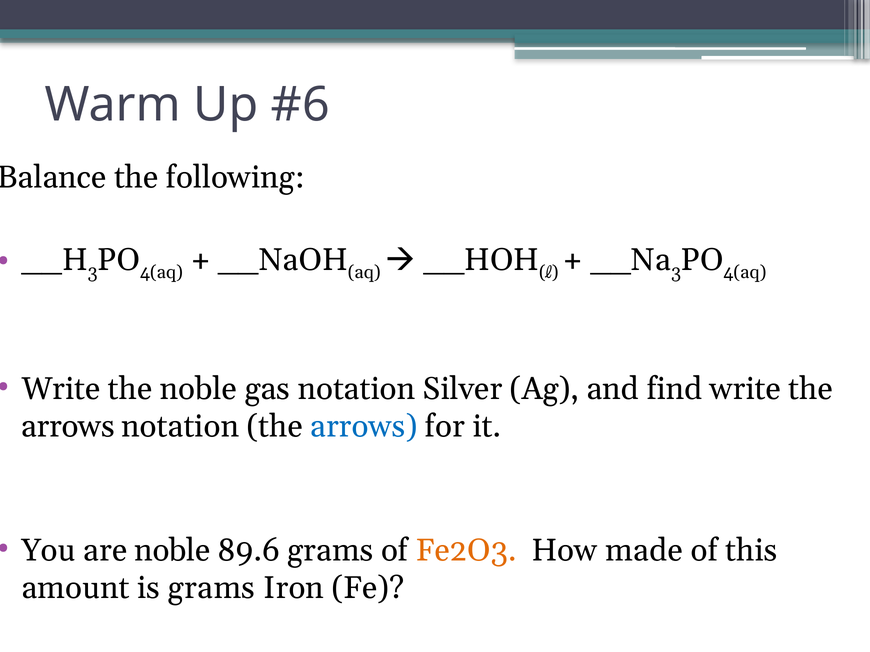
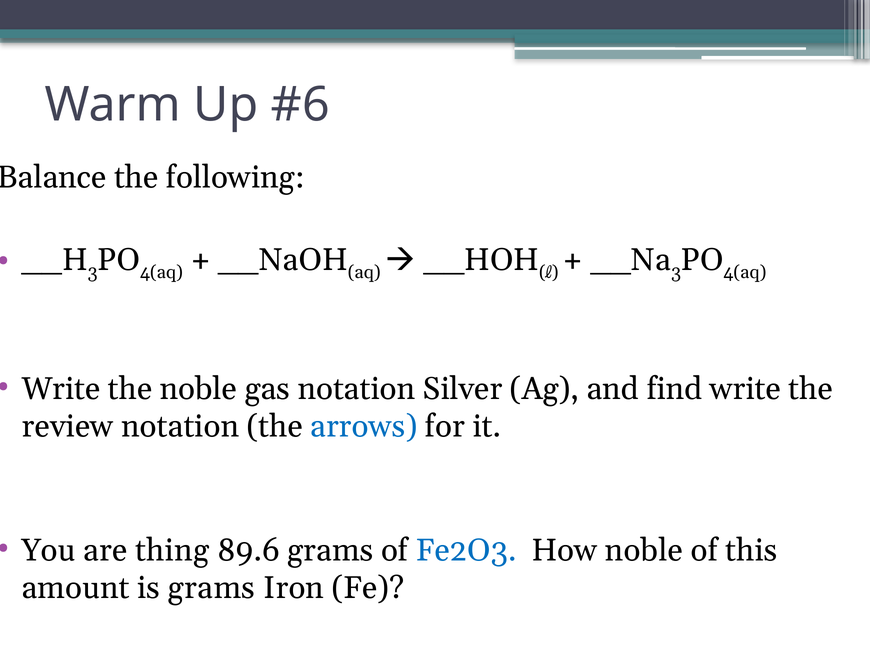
arrows: arrows -> review (68, 427)
are noble: noble -> thing (172, 551)
Fe2O3 colour: orange -> blue (466, 551)
How made: made -> noble (644, 551)
